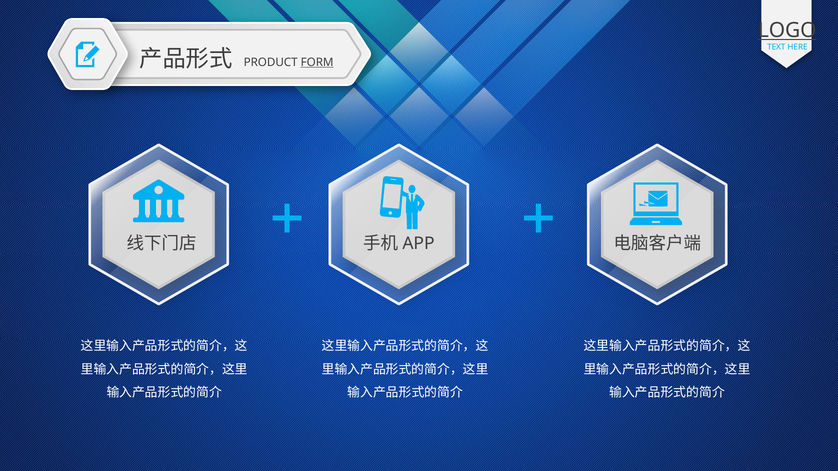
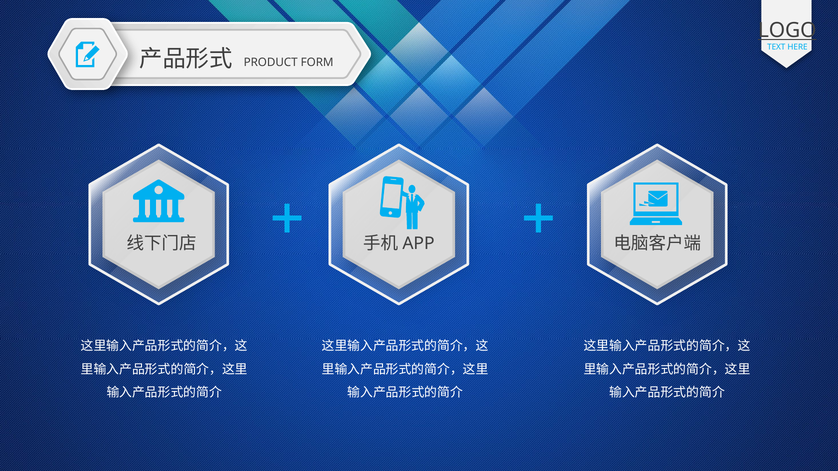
FORM underline: present -> none (317, 62)
